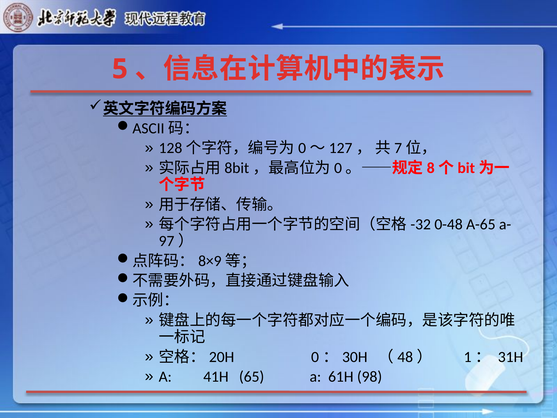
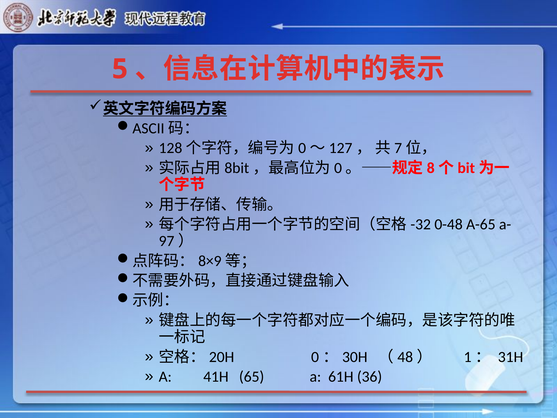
98: 98 -> 36 (370, 376)
